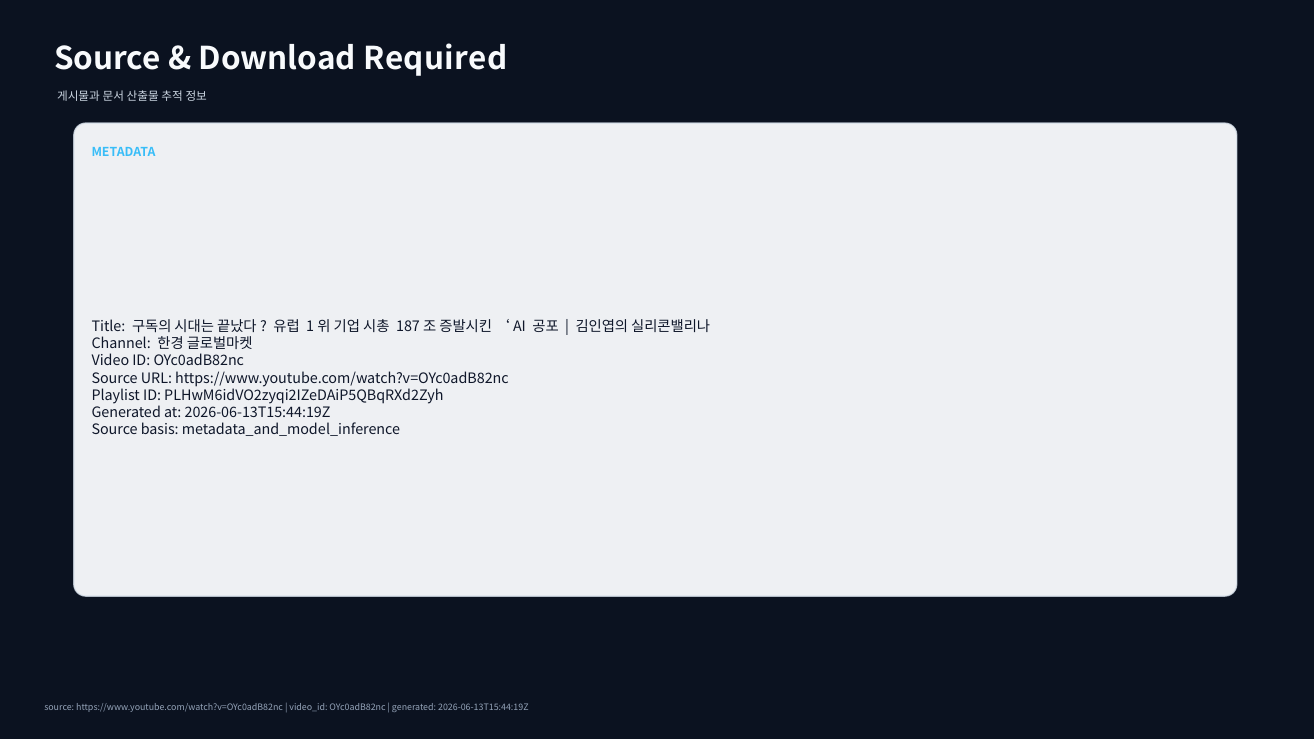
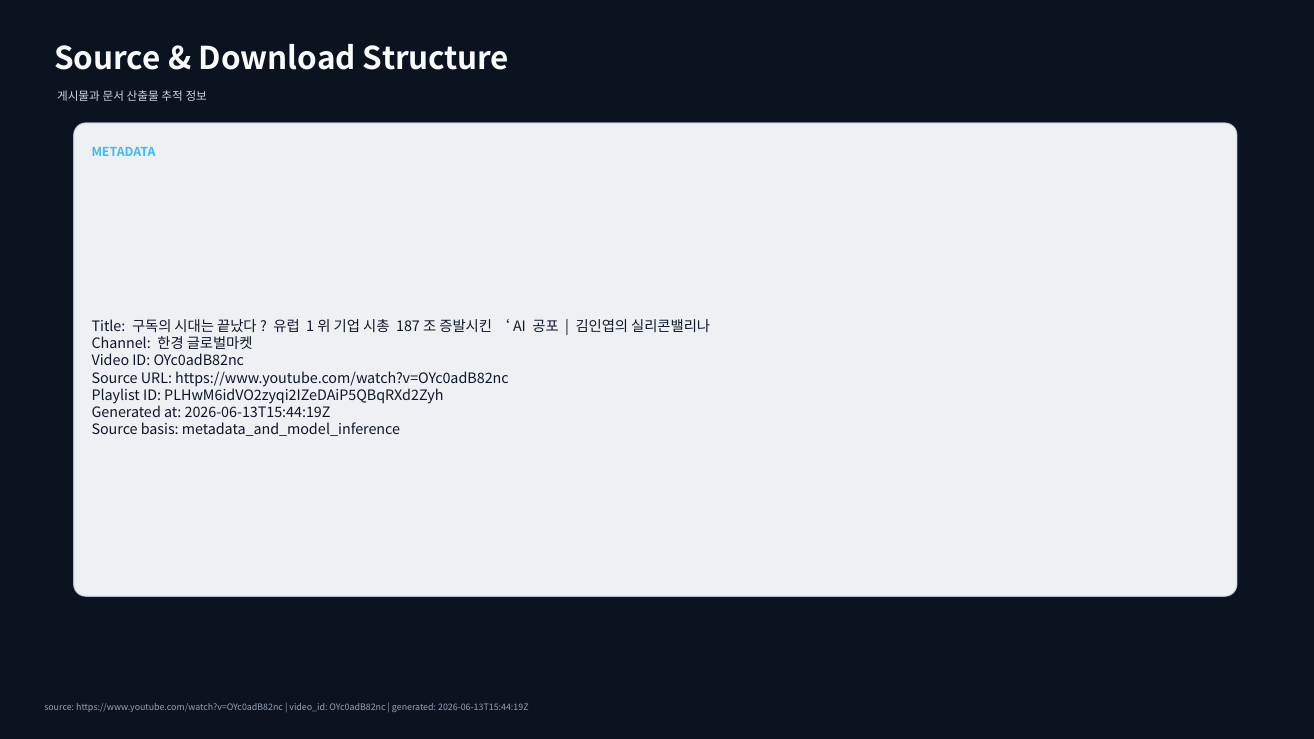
Required: Required -> Structure (436, 59)
